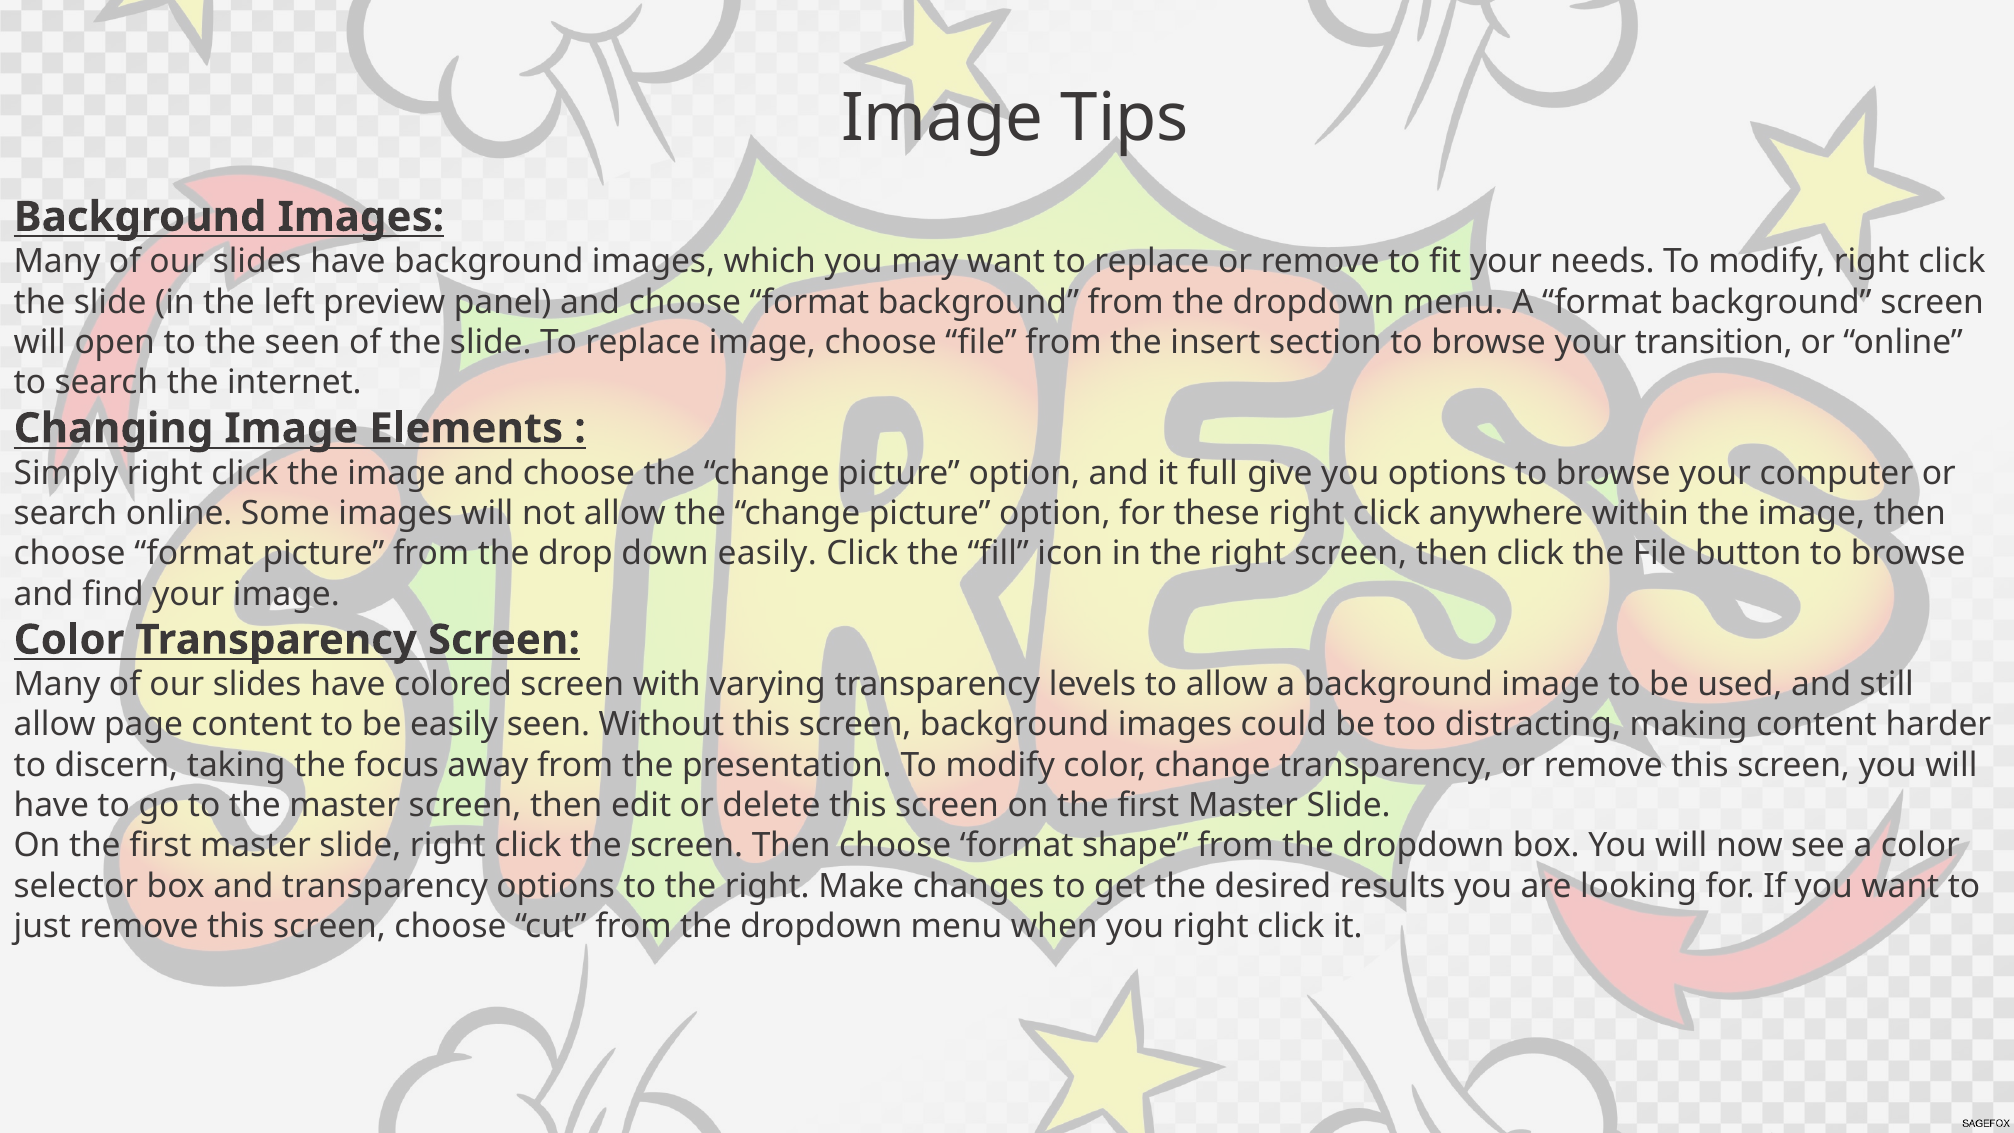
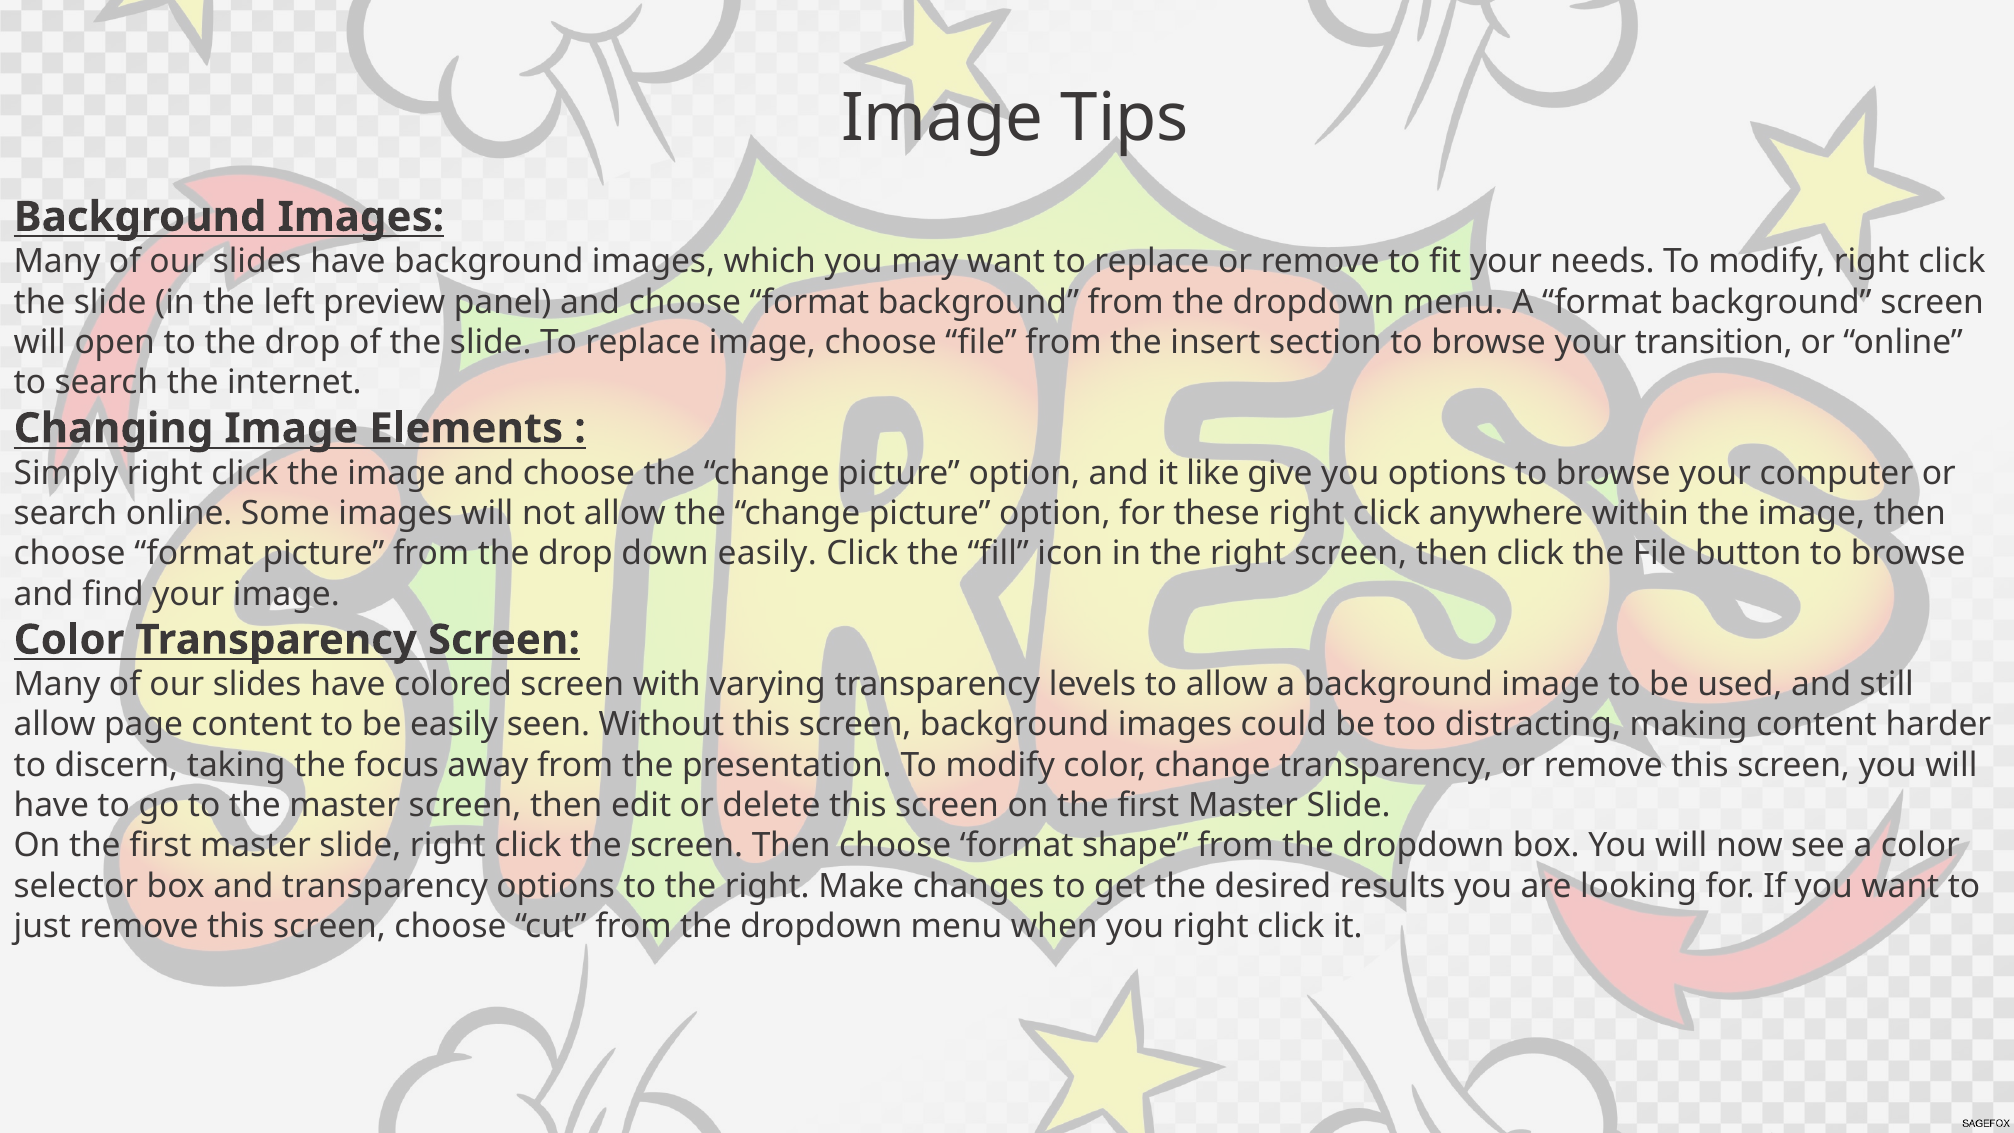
to the seen: seen -> drop (303, 342)
full: full -> like (1213, 473)
